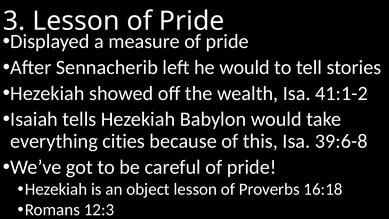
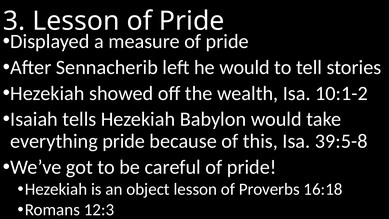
41:1-2: 41:1-2 -> 10:1-2 (342, 93)
everything cities: cities -> pride (124, 141)
39:6-8: 39:6-8 -> 39:5-8 (341, 141)
